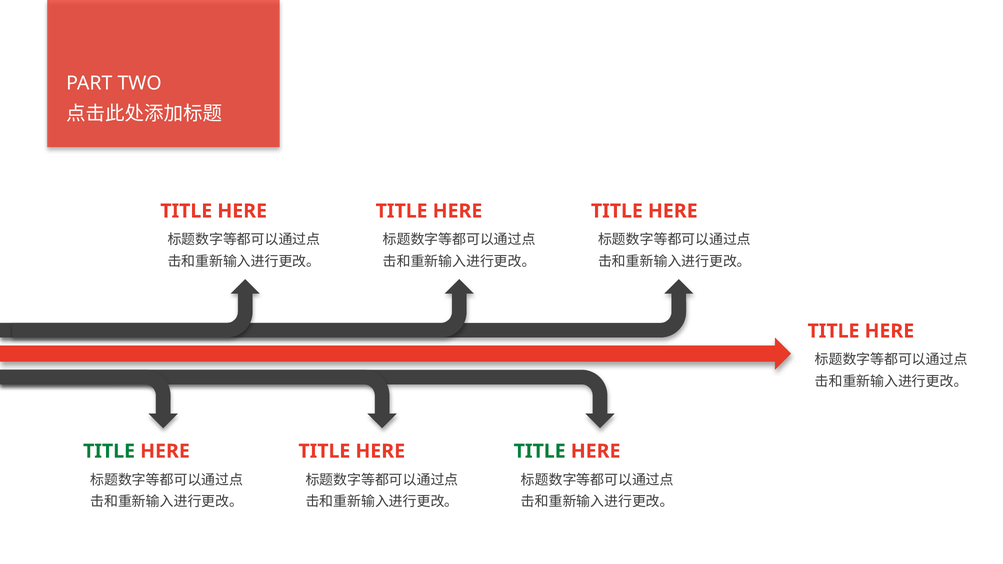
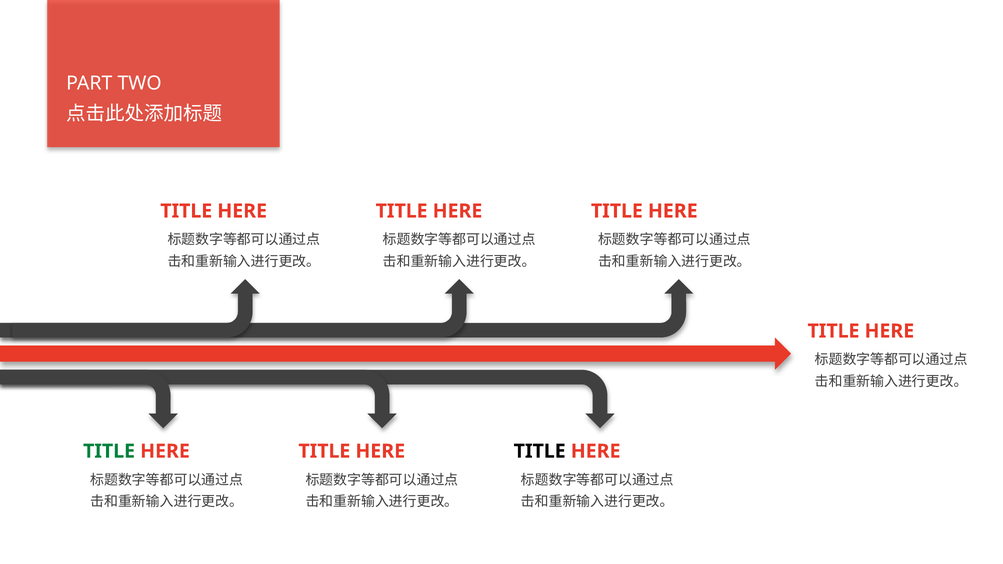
TITLE colour: green -> black (540, 451)
